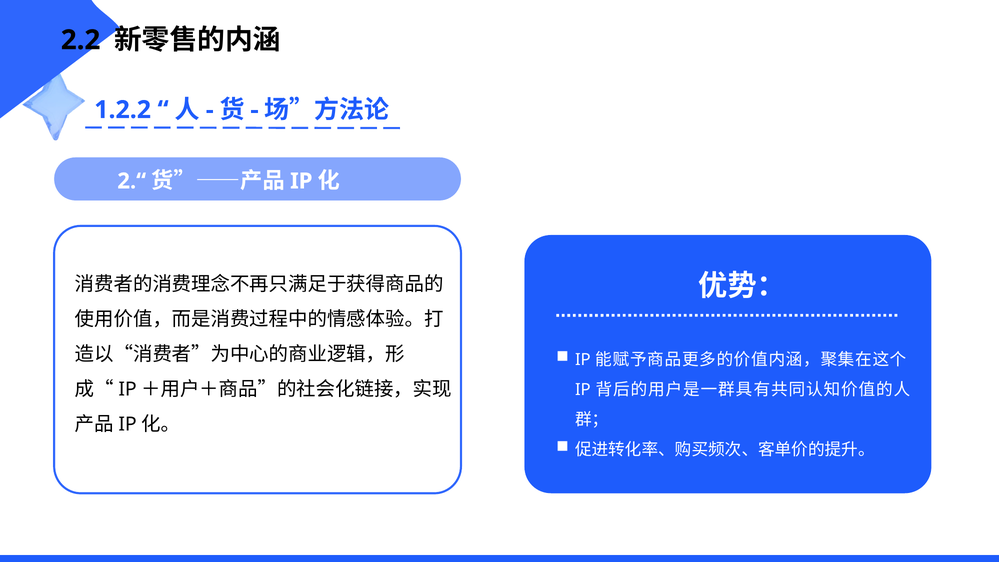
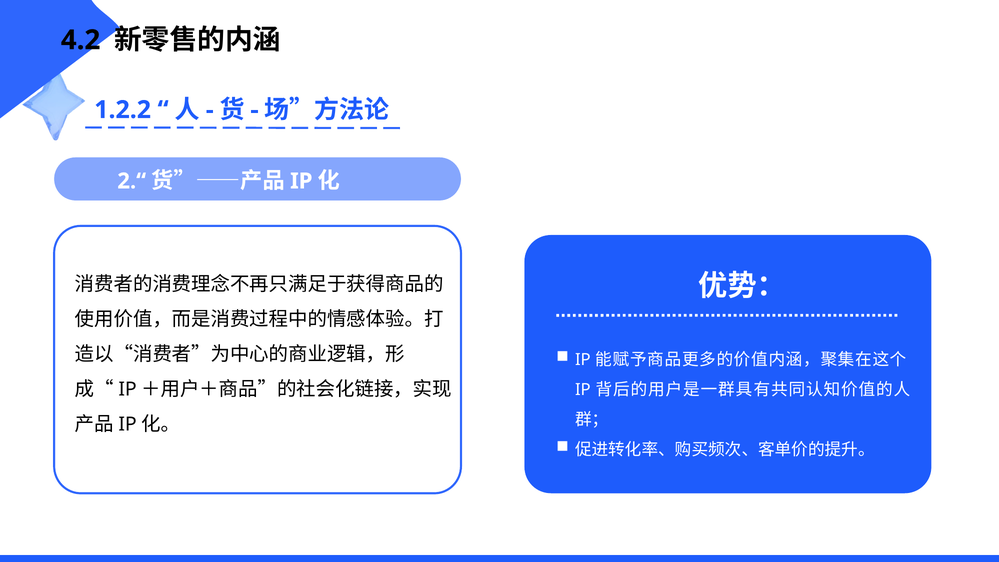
2.2: 2.2 -> 4.2 (81, 40)
